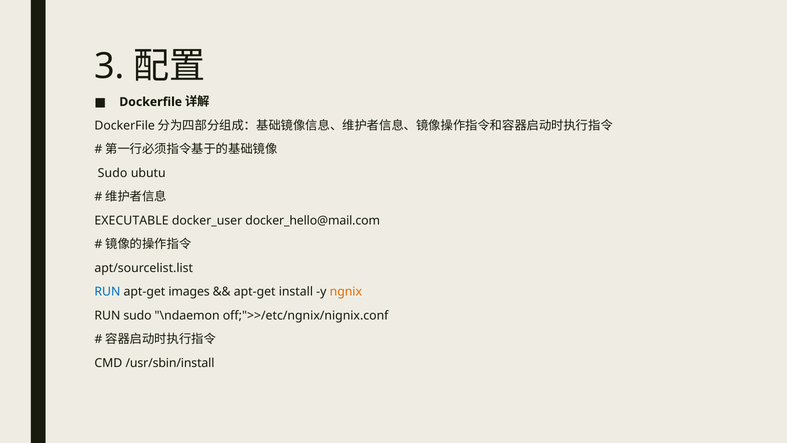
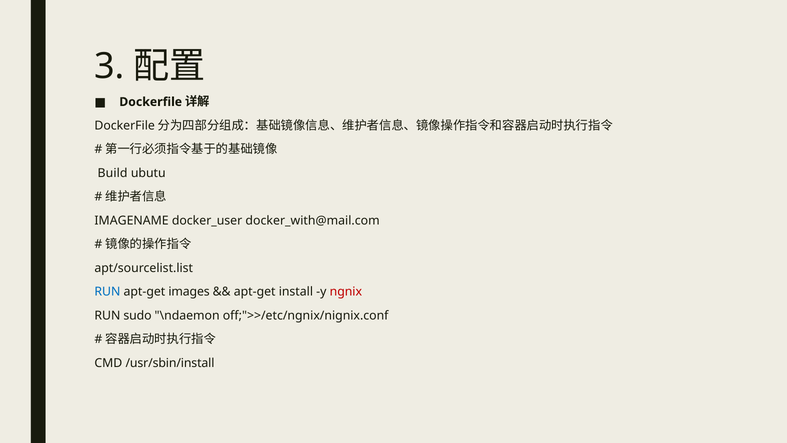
Sudo: Sudo -> Build (113, 173)
EXECUTABLE: EXECUTABLE -> IMAGENAME (132, 220)
docker_hello@mail.com: docker_hello@mail.com -> docker_with@mail.com (313, 220)
ngnix colour: orange -> red (346, 292)
